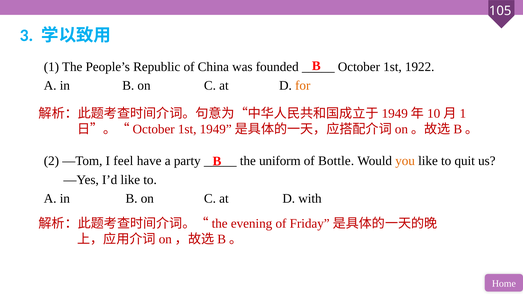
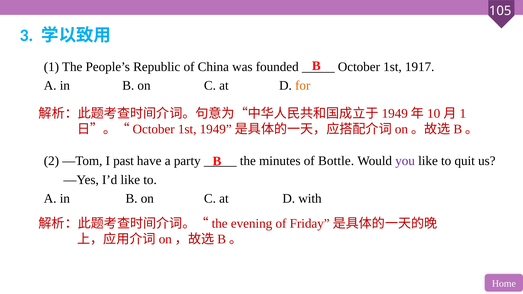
1922: 1922 -> 1917 (420, 67)
feel: feel -> past (124, 161)
uniform: uniform -> minutes (280, 161)
you colour: orange -> purple (405, 161)
